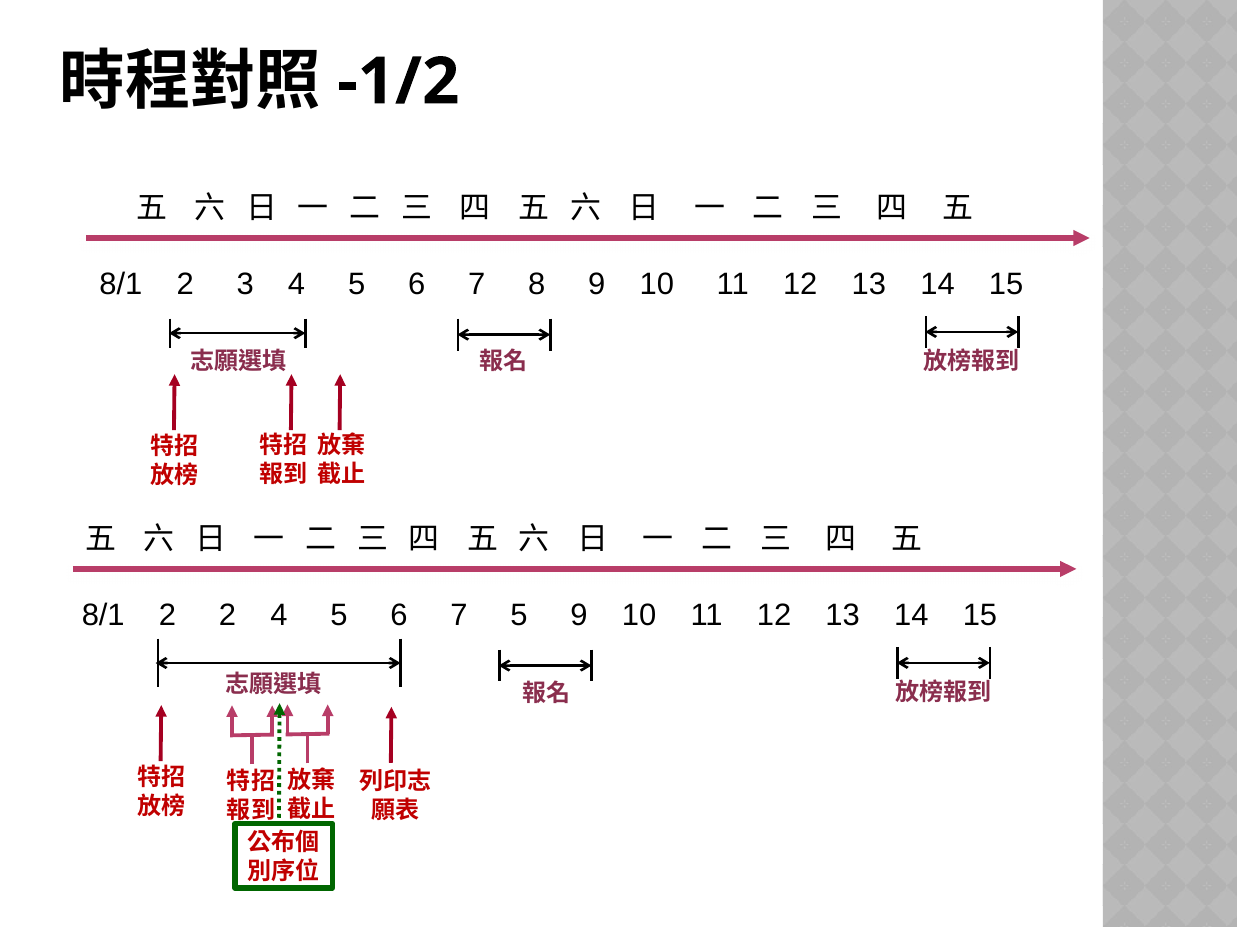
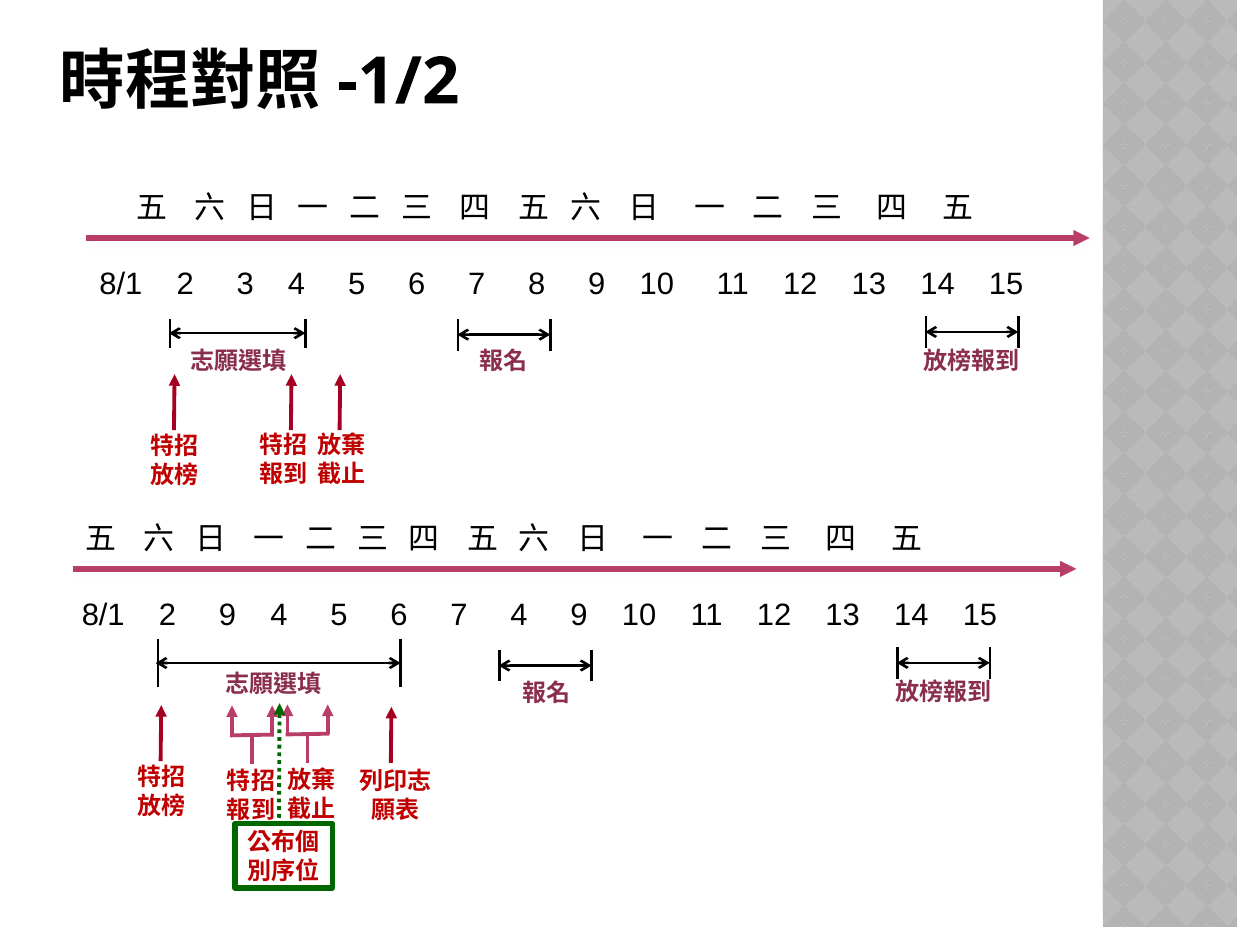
2 2: 2 -> 9 (227, 616)
7 5: 5 -> 4 (519, 616)
